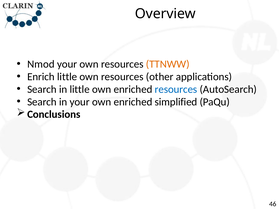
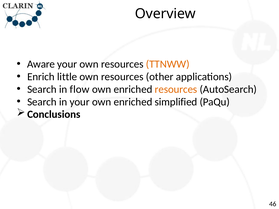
Nmod: Nmod -> Aware (41, 64)
in little: little -> flow (80, 89)
resources colour: blue -> orange (176, 89)
